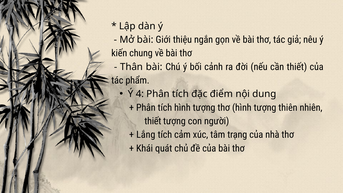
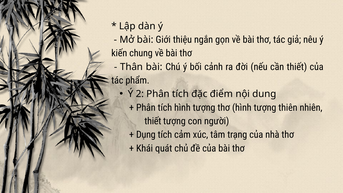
4: 4 -> 2 (140, 94)
Lắng: Lắng -> Dụng (146, 135)
